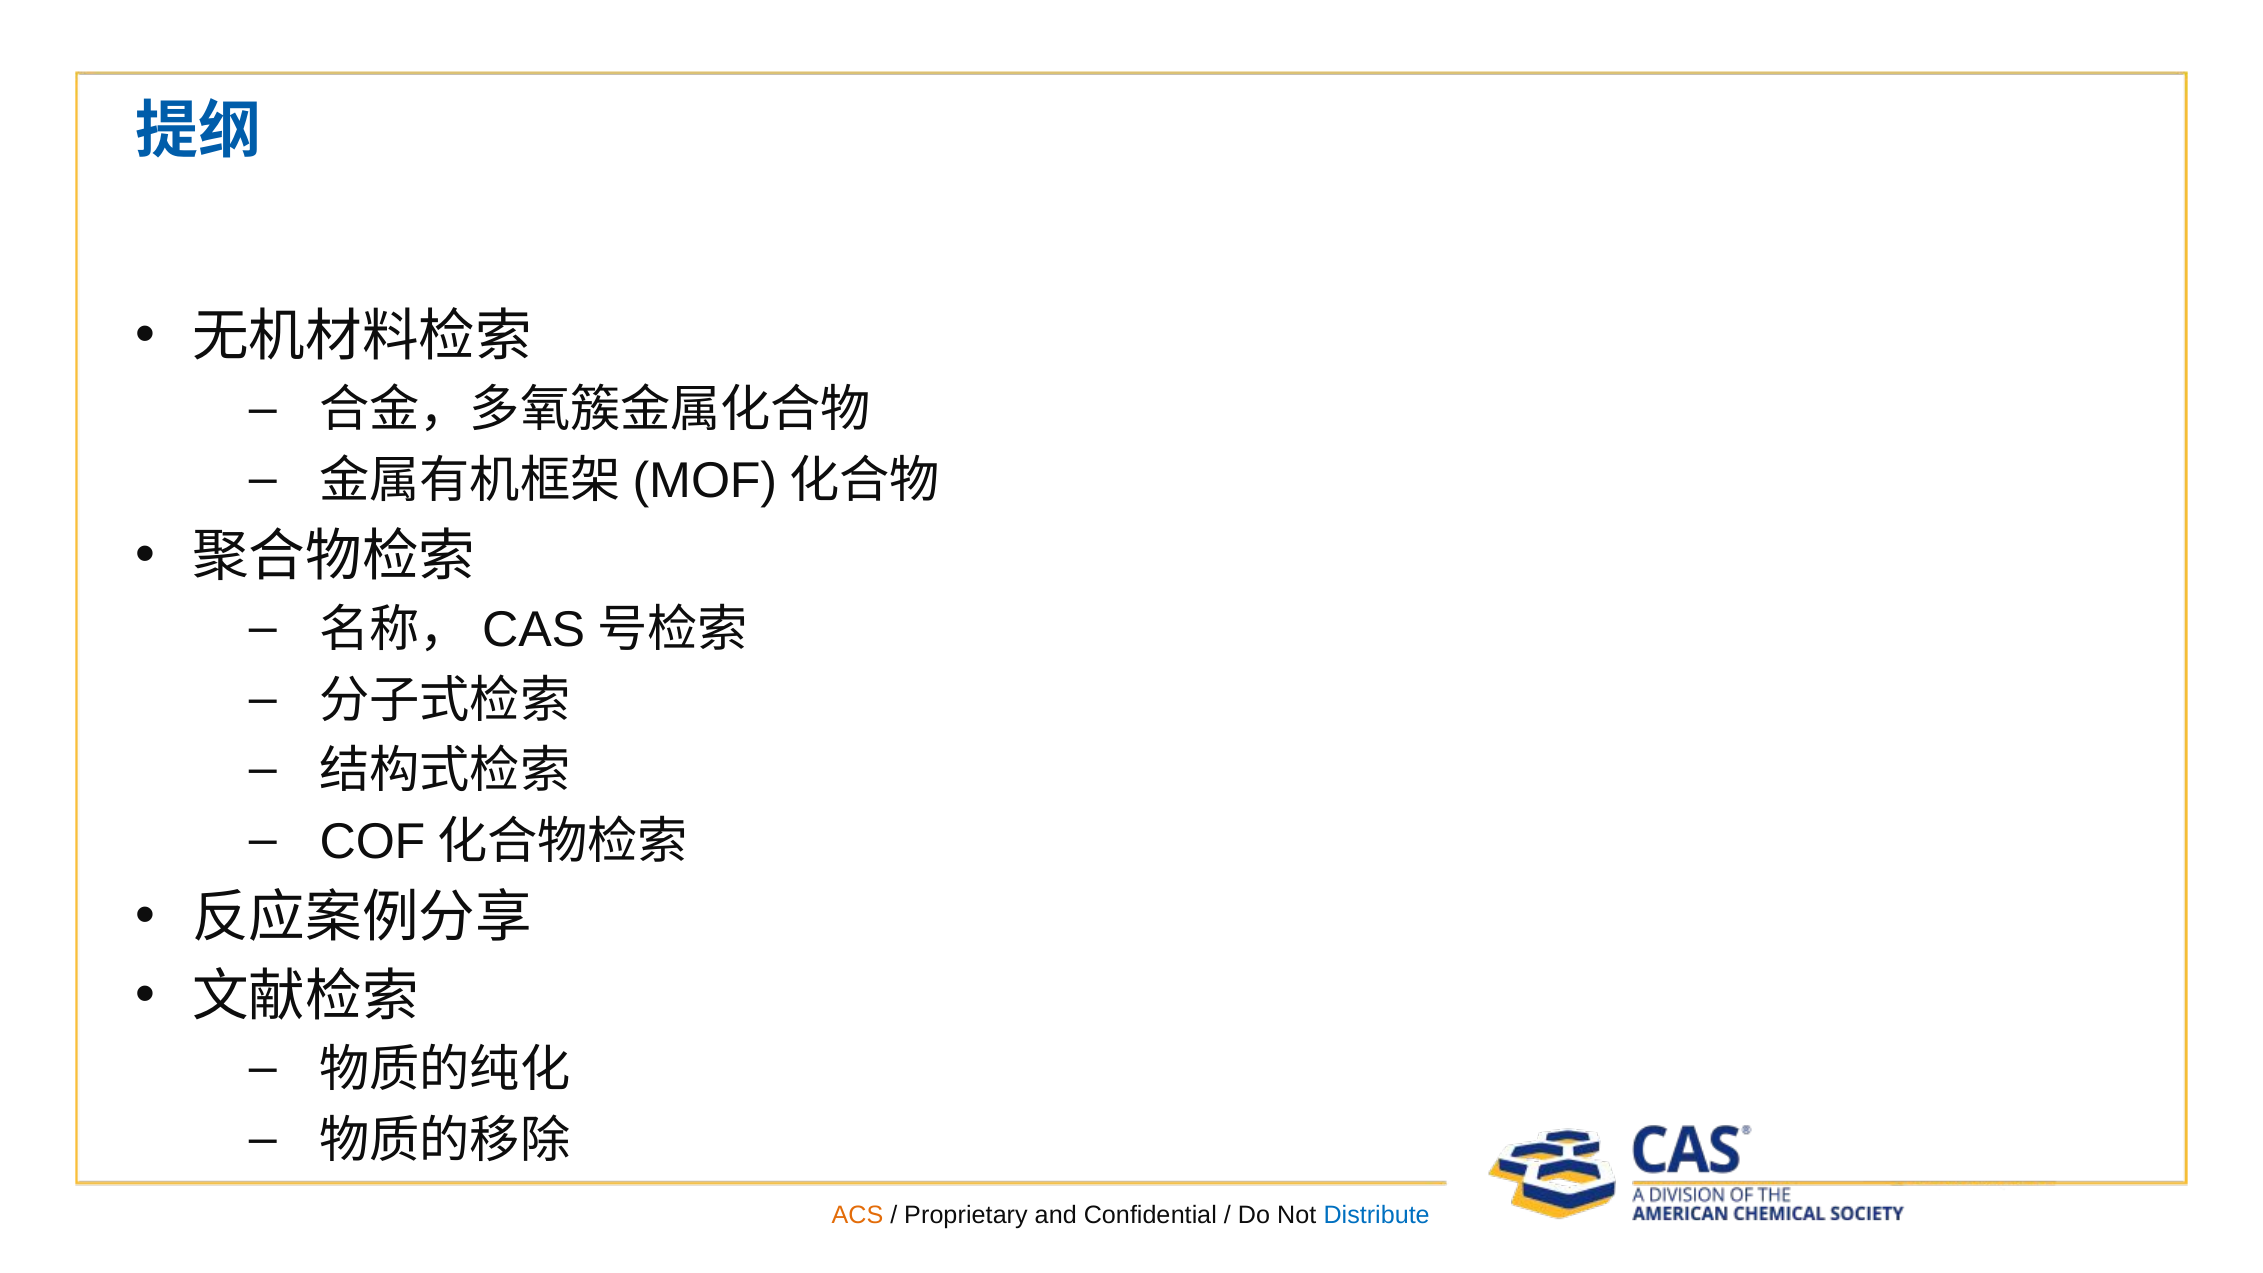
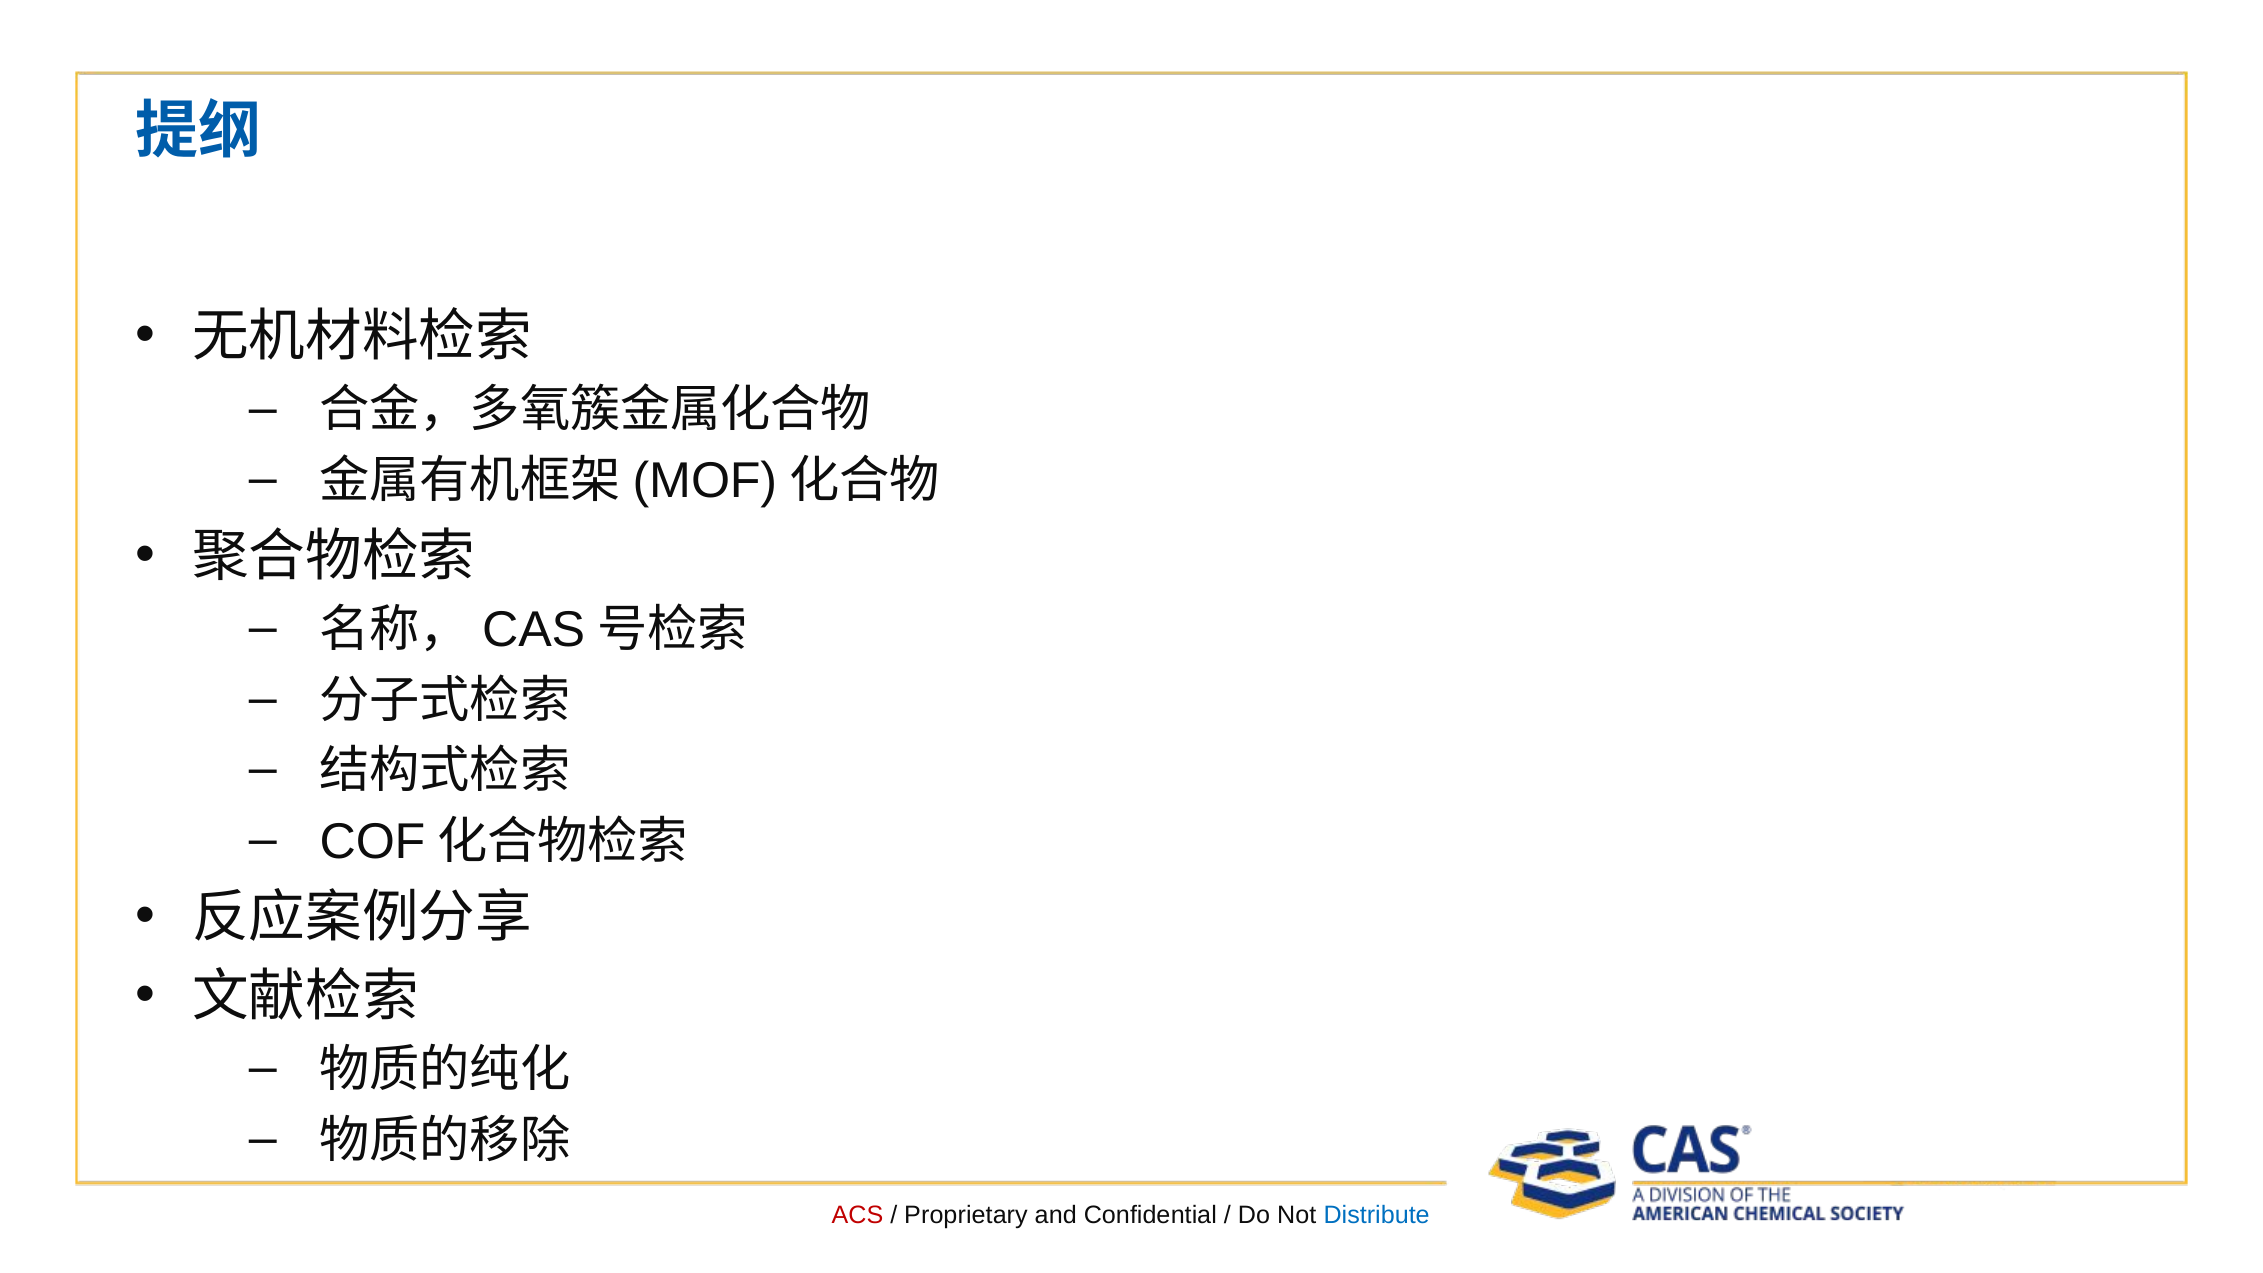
ACS colour: orange -> red (857, 1215)
